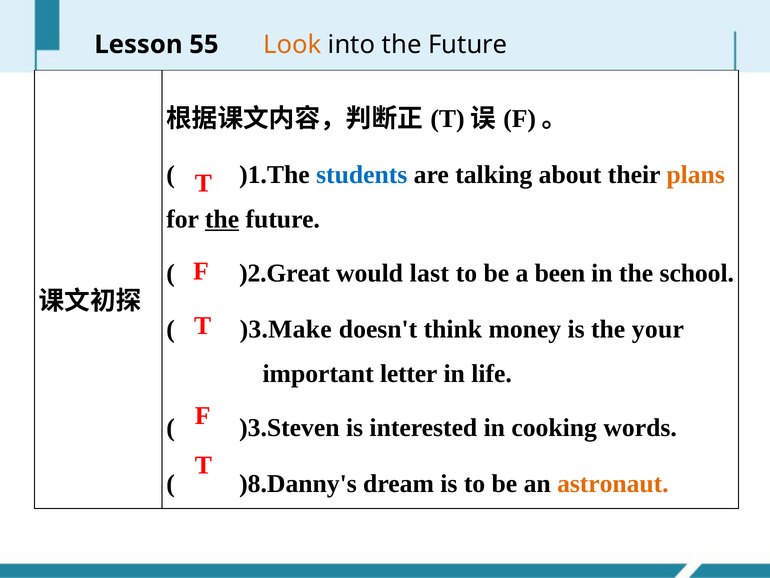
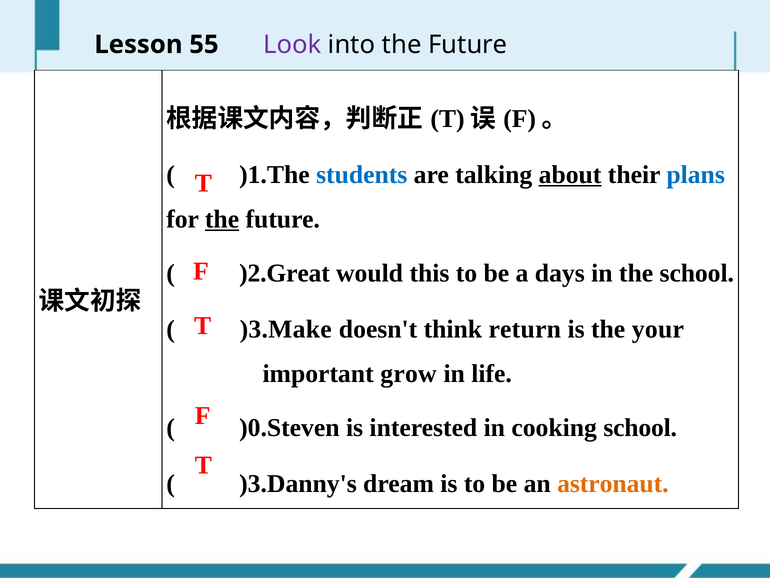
Look colour: orange -> purple (292, 44)
about underline: none -> present (570, 175)
plans colour: orange -> blue (696, 175)
last: last -> this (429, 273)
been: been -> days (560, 273)
money: money -> return (525, 329)
letter: letter -> grow (408, 373)
)3.Steven: )3.Steven -> )0.Steven (289, 427)
cooking words: words -> school (640, 427)
)8.Danny's: )8.Danny's -> )3.Danny's (298, 483)
